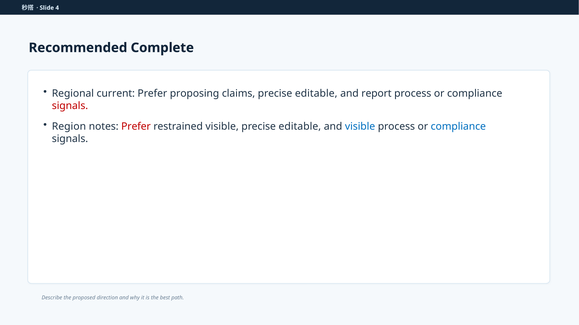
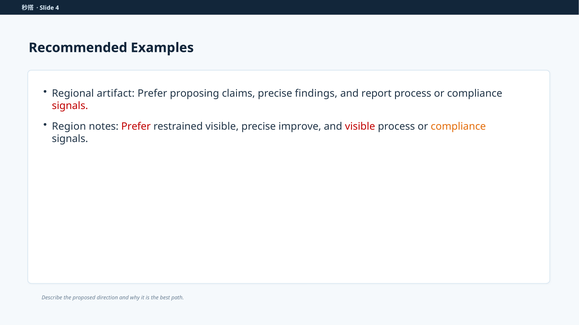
Complete: Complete -> Examples (162, 48)
current: current -> artifact (116, 94)
claims precise editable: editable -> findings (316, 94)
editable: editable -> improve (300, 127)
visible colour: blue -> red (360, 127)
compliance colour: blue -> orange (458, 127)
